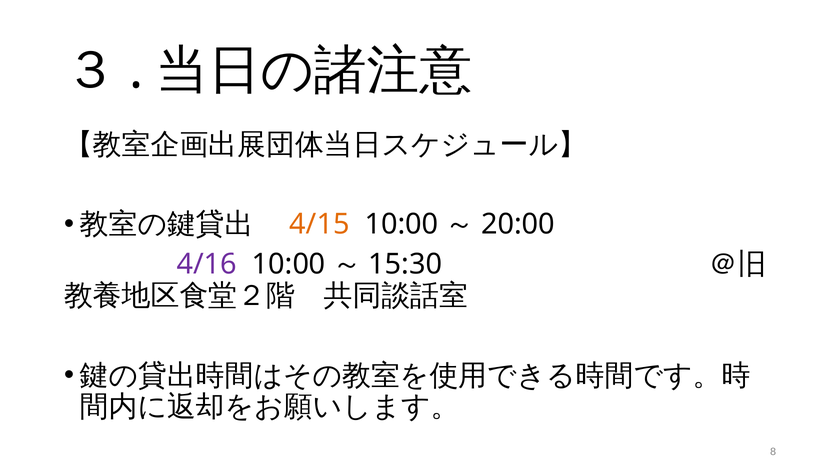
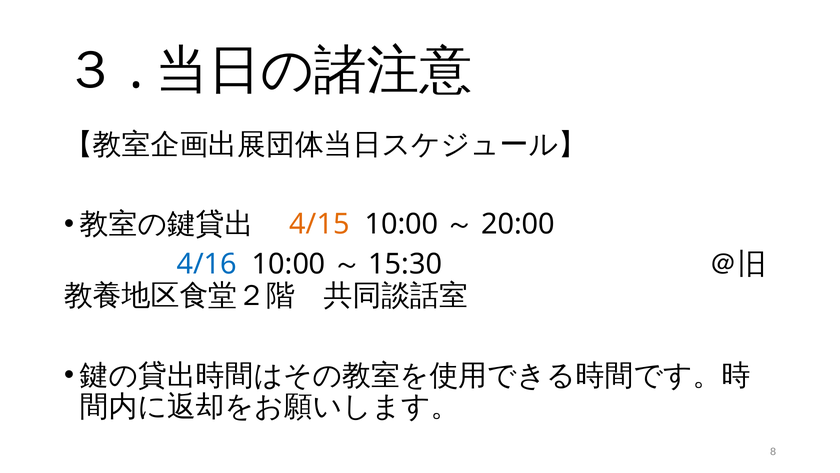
4/16 colour: purple -> blue (207, 264)
